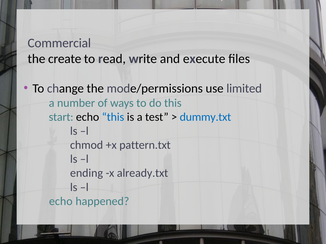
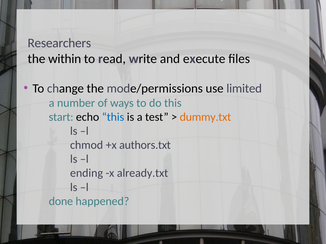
Commercial: Commercial -> Researchers (59, 43)
create: create -> within (65, 59)
dummy.txt colour: blue -> orange (205, 117)
pattern.txt: pattern.txt -> authors.txt (145, 145)
echo: echo -> done (61, 202)
